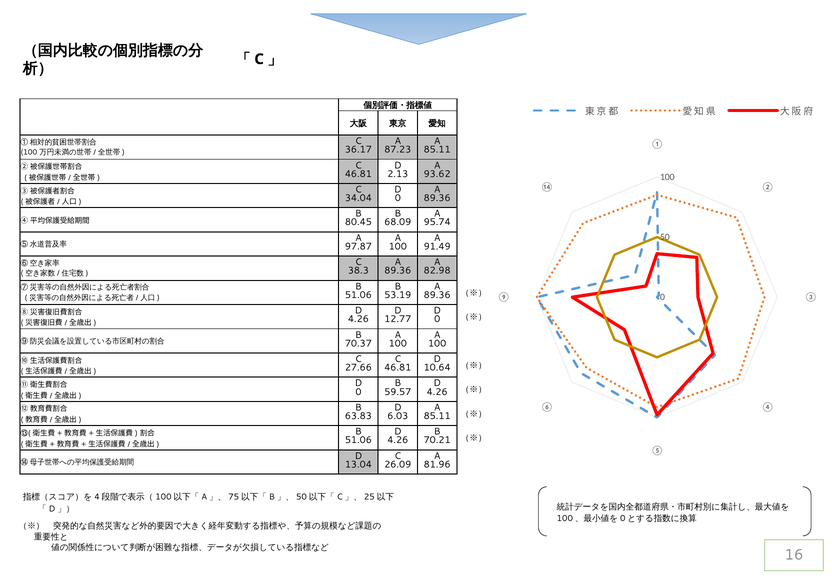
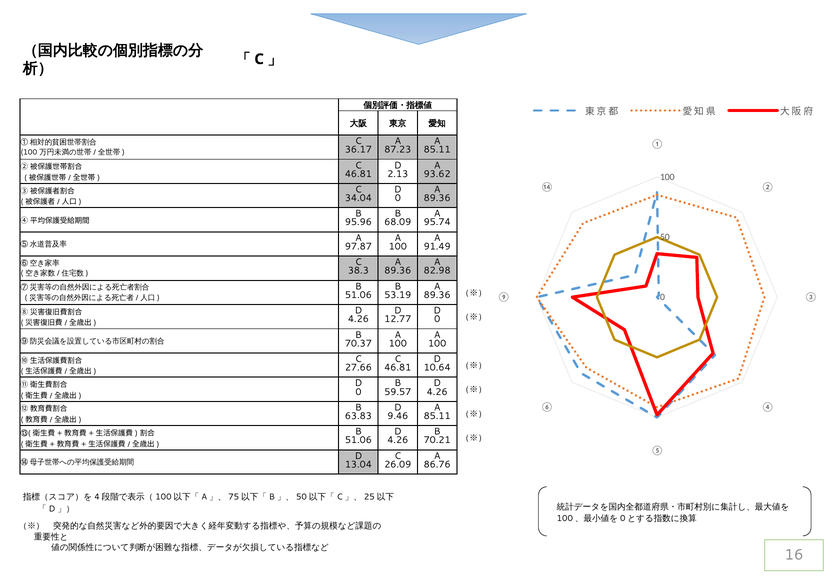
80.45: 80.45 -> 95.96 (358, 222)
6.03: 6.03 -> 9.46 (398, 416)
81.96: 81.96 -> 86.76 (437, 464)
